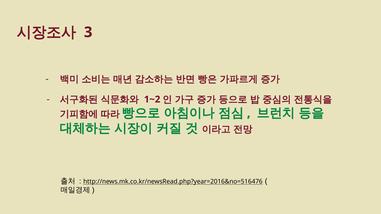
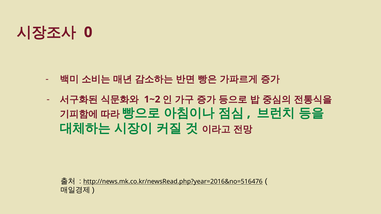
3: 3 -> 0 (88, 32)
